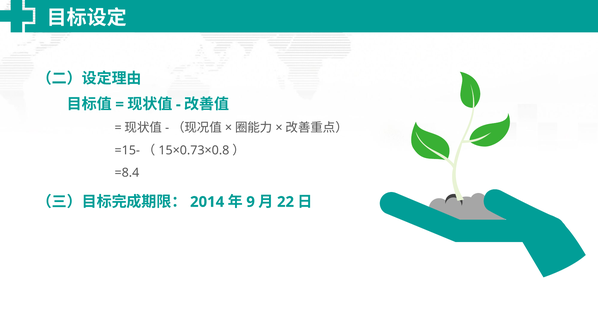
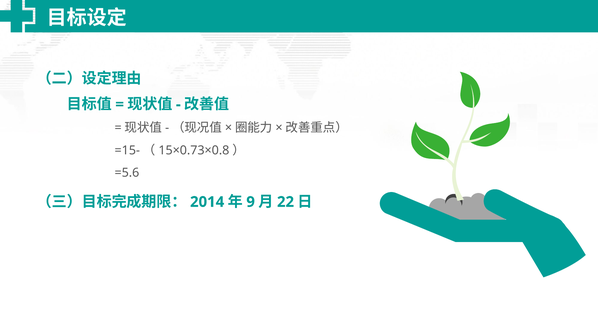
=8.4: =8.4 -> =5.6 (127, 173)
